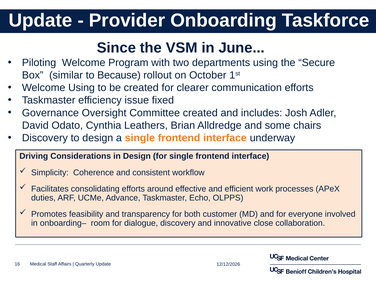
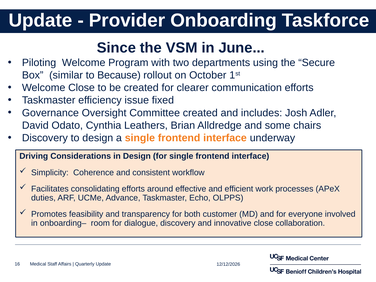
Welcome Using: Using -> Close (82, 88)
